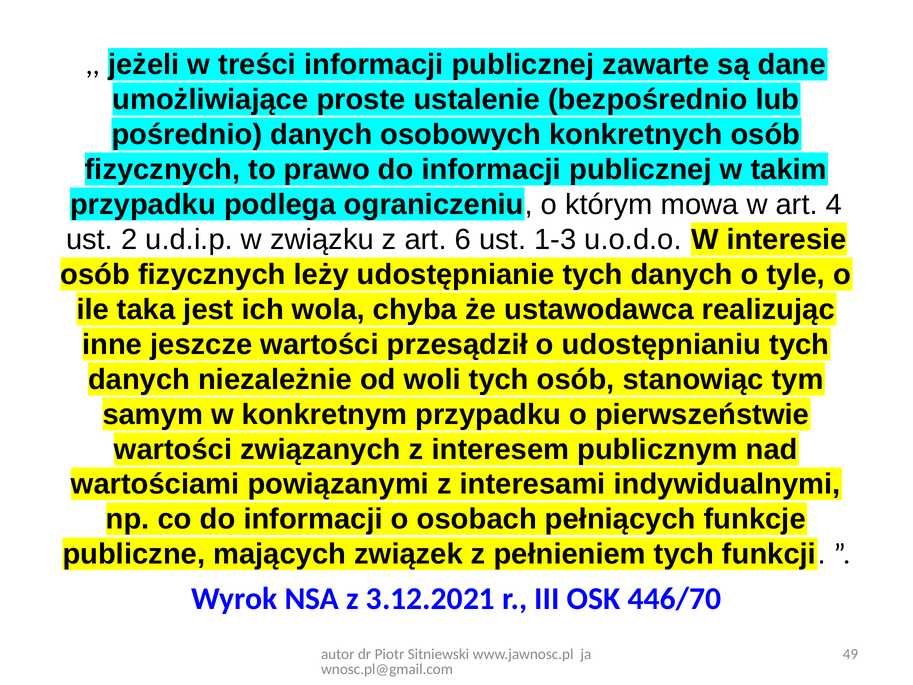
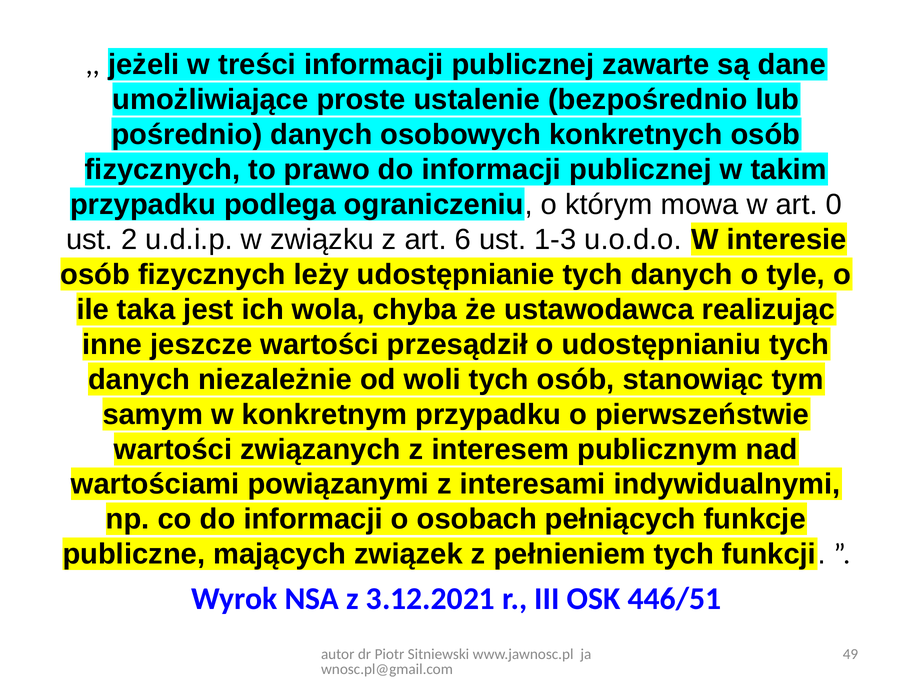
4: 4 -> 0 (834, 204)
446/70: 446/70 -> 446/51 (675, 599)
